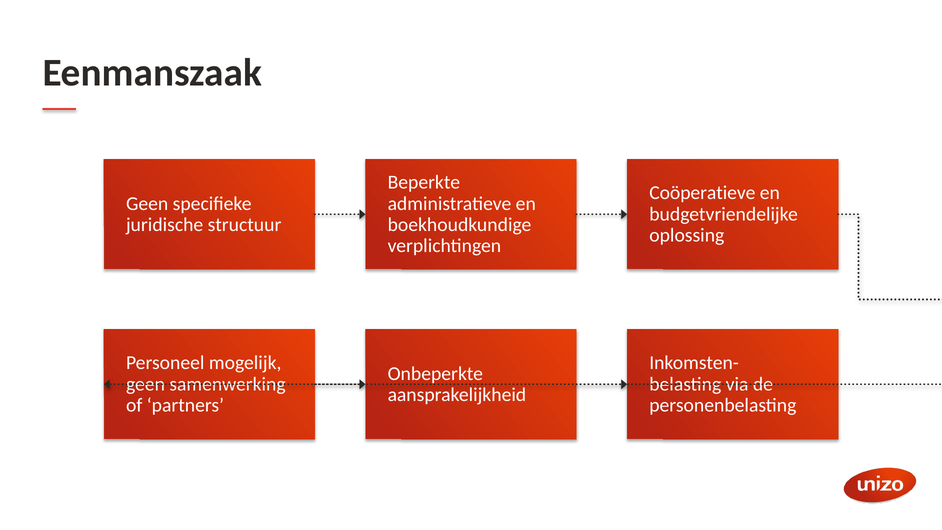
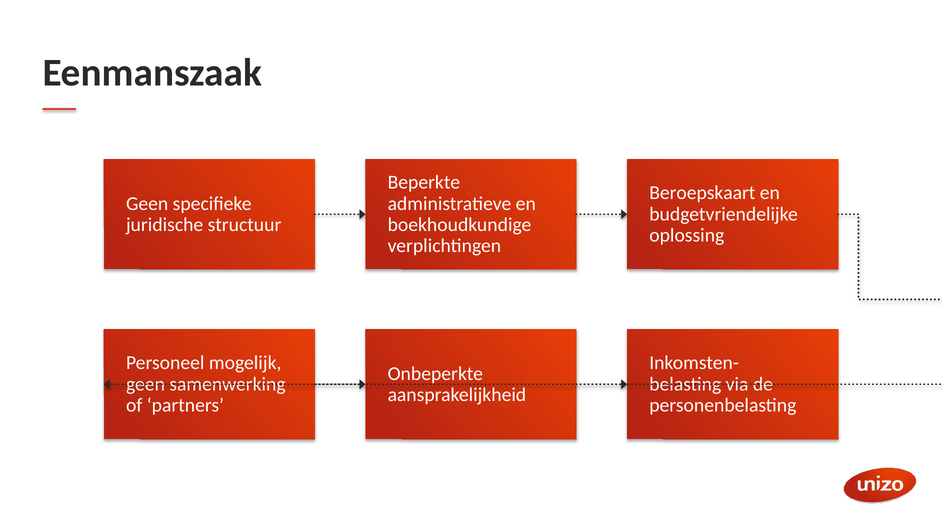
Coöperatieve: Coöperatieve -> Beroepskaart (702, 193)
